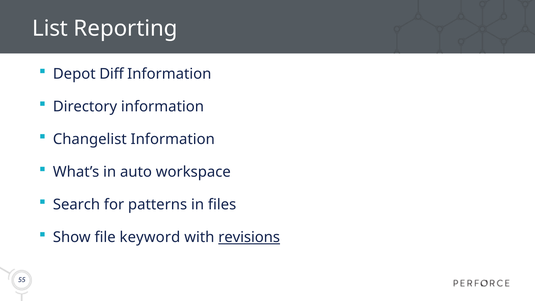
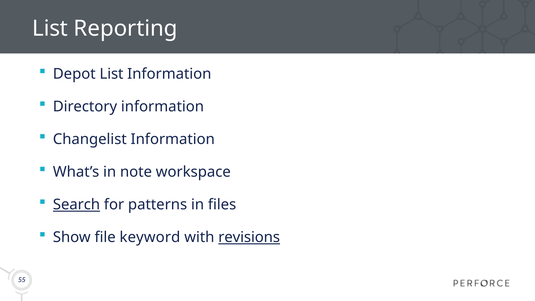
Depot Diff: Diff -> List (111, 74)
auto: auto -> note (136, 172)
Search underline: none -> present (76, 205)
